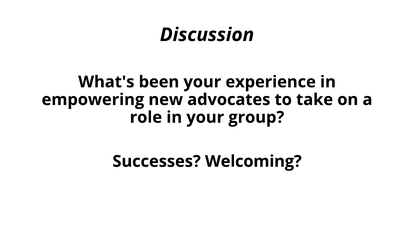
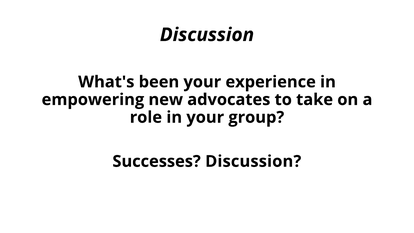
Successes Welcoming: Welcoming -> Discussion (253, 161)
